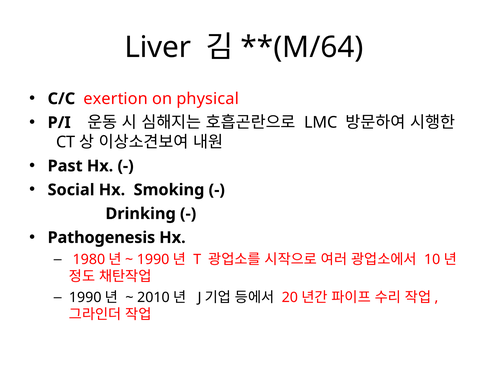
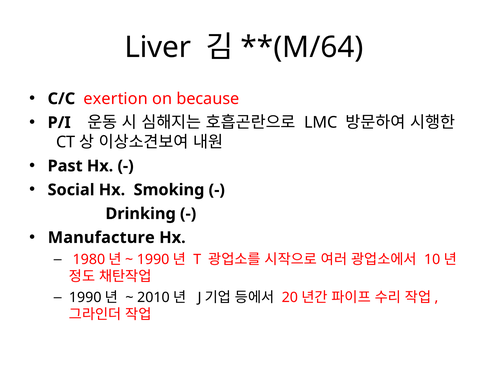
physical: physical -> because (208, 99)
Pathogenesis: Pathogenesis -> Manufacture (101, 238)
